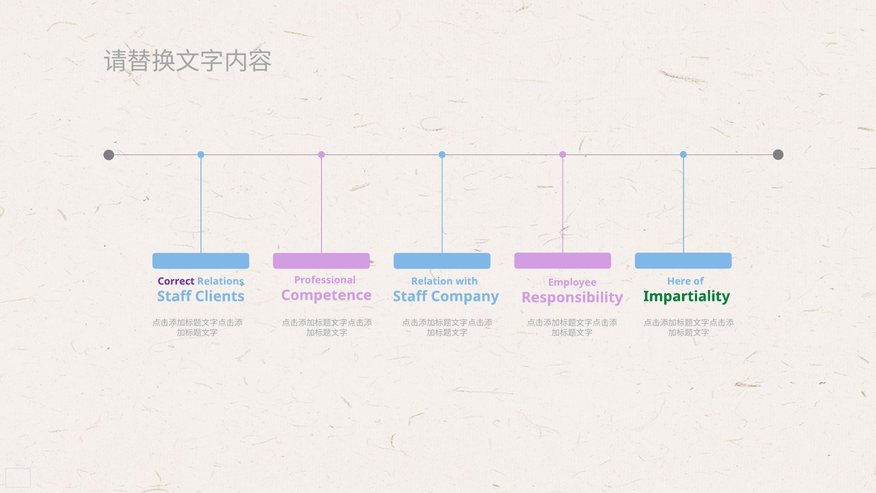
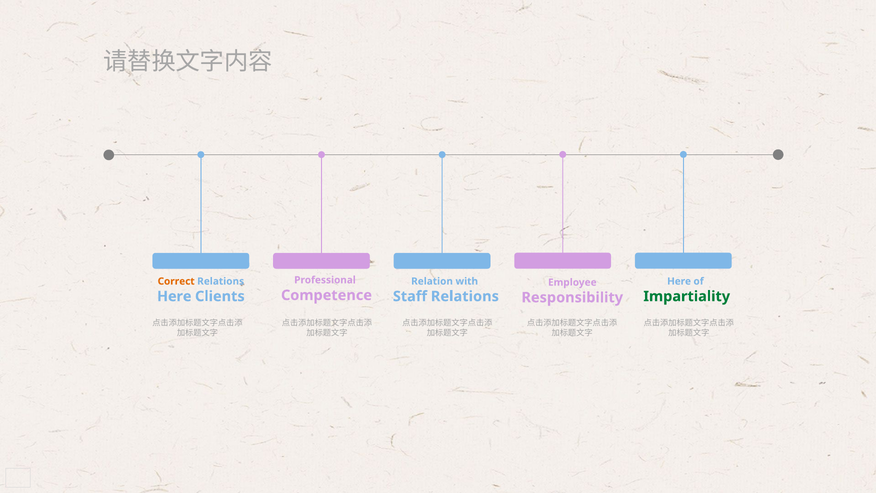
Correct colour: purple -> orange (176, 281)
Staff: Staff -> Here (174, 296)
Staff Company: Company -> Relations (465, 296)
